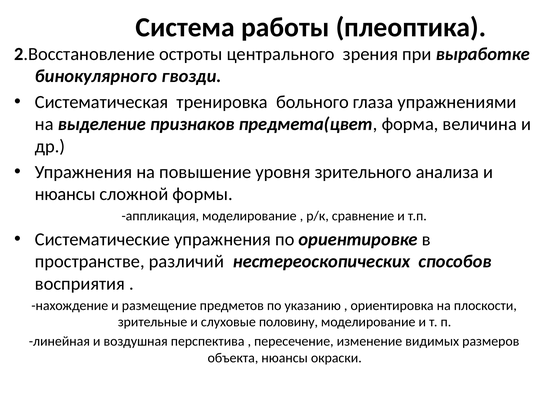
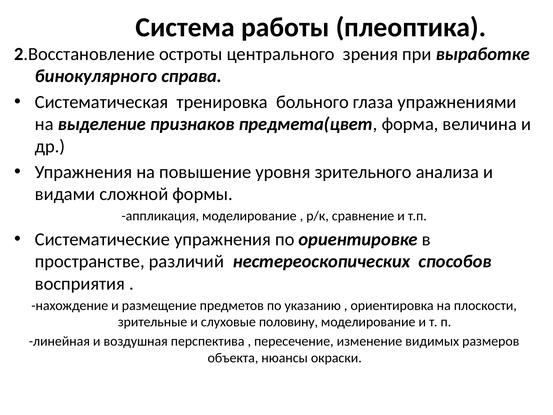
гвозди: гвозди -> справа (192, 76)
нюансы: нюансы -> видами (65, 194)
